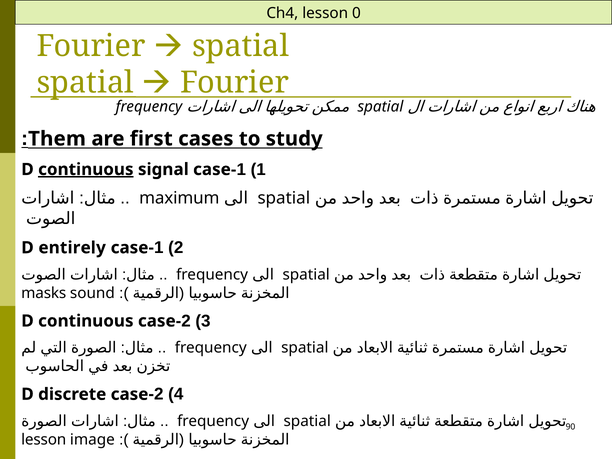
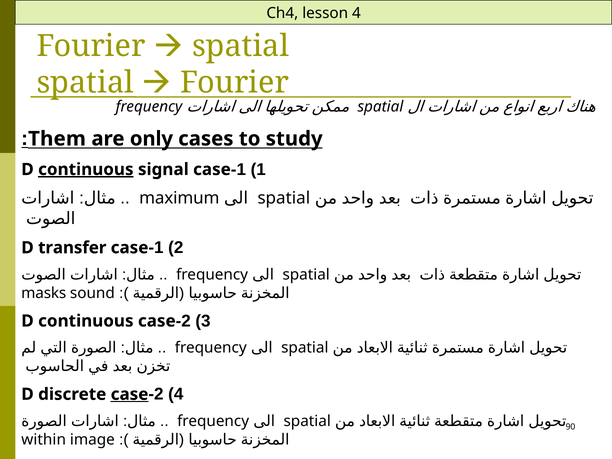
lesson 0: 0 -> 4 (356, 13)
first: first -> only (151, 139)
entirely: entirely -> transfer (72, 248)
case underline: none -> present (130, 394)
lesson: lesson -> within (44, 440)
